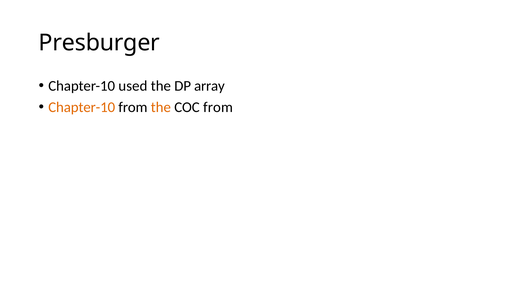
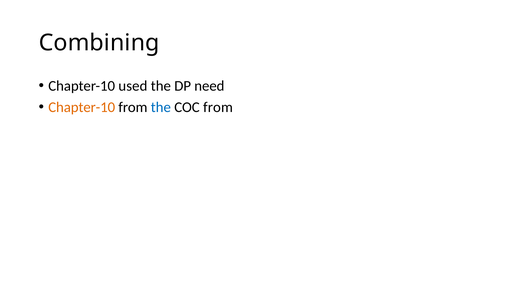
Presburger: Presburger -> Combining (99, 43)
array: array -> need (209, 86)
the colour: orange -> blue (161, 107)
